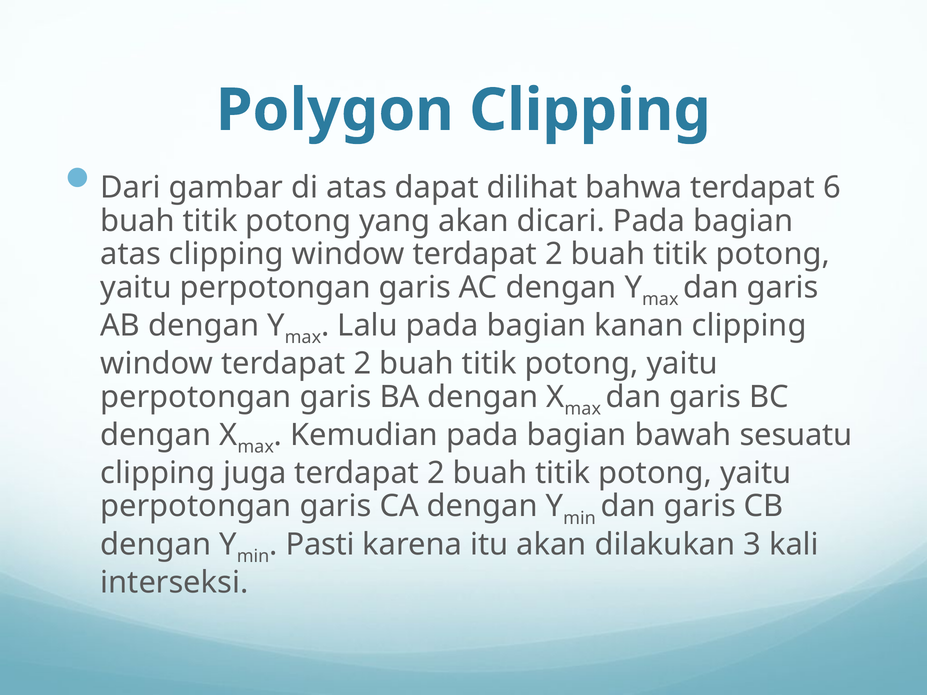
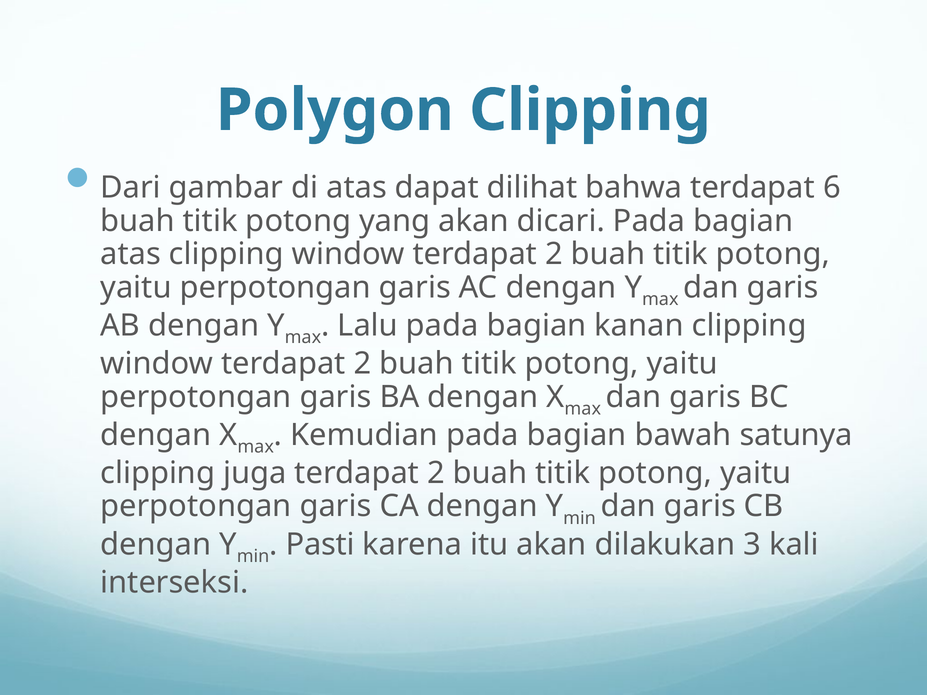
sesuatu: sesuatu -> satunya (796, 435)
